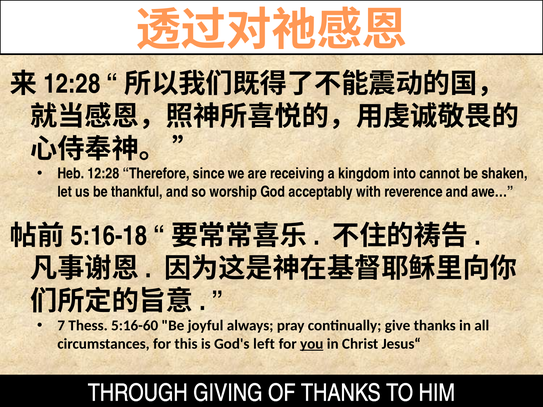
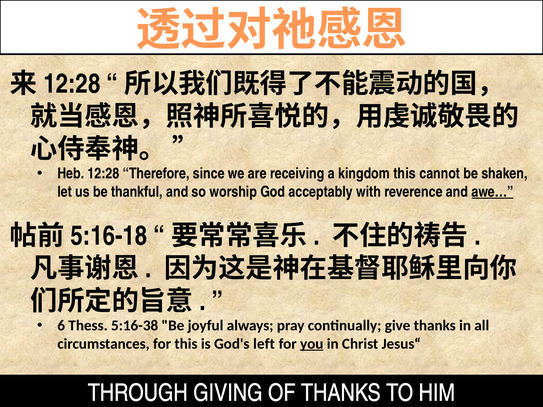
kingdom into: into -> this (405, 174)
awe… underline: none -> present (492, 192)
7: 7 -> 6 (61, 326)
5:16-60: 5:16-60 -> 5:16-38 (135, 326)
